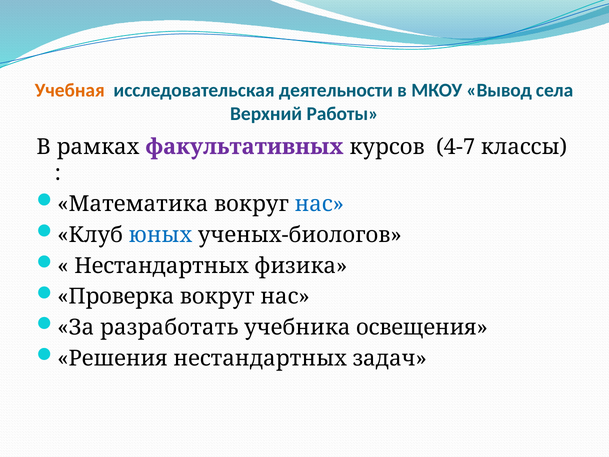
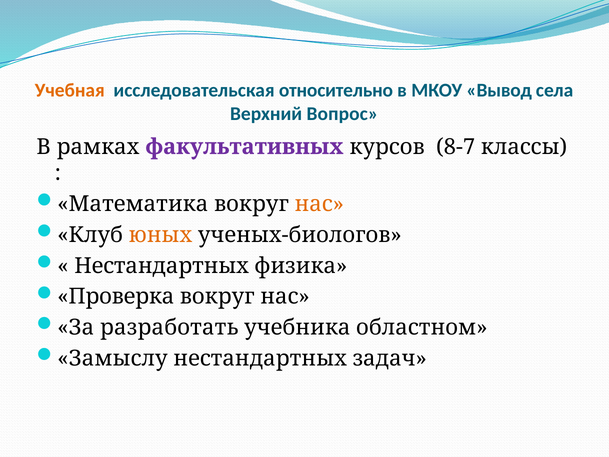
деятельности: деятельности -> относительно (336, 90)
Работы: Работы -> Вопрос (343, 114)
4-7: 4-7 -> 8-7 (456, 147)
нас colour: blue -> orange (319, 204)
юных colour: blue -> orange (160, 235)
освещения: освещения -> областном (422, 327)
Решения: Решения -> Замыслу (112, 358)
